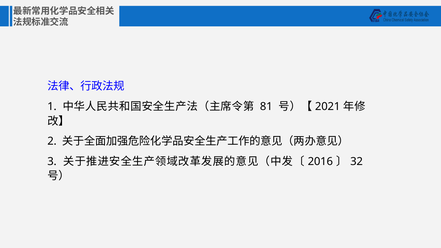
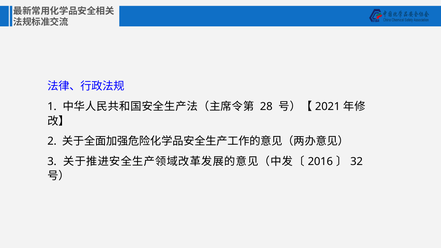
81: 81 -> 28 (266, 106)
